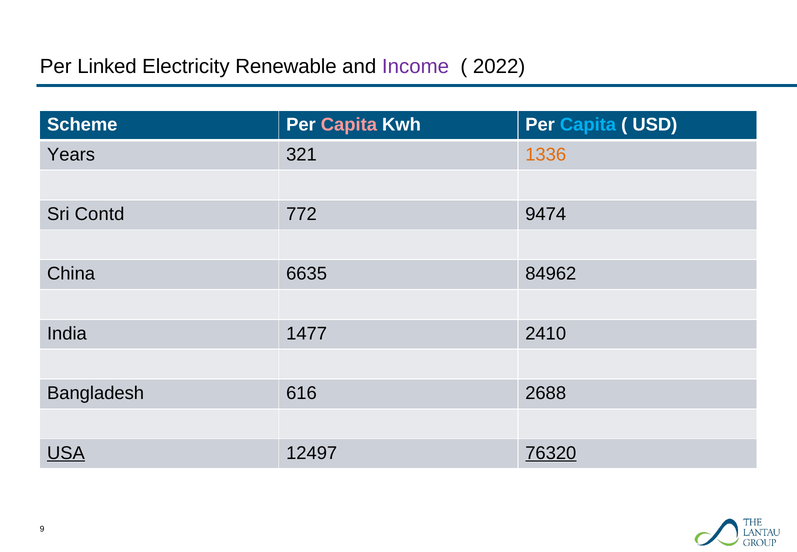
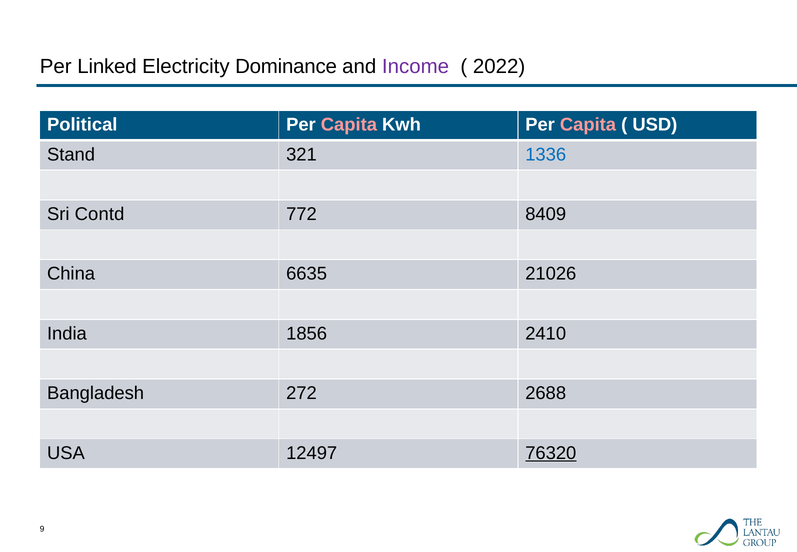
Renewable: Renewable -> Dominance (286, 67)
Scheme: Scheme -> Political (82, 125)
Capita colour: light blue -> pink (588, 125)
Years: Years -> Stand (71, 154)
1336 colour: orange -> blue (546, 154)
9474: 9474 -> 8409 (546, 214)
84962: 84962 -> 21026 (551, 274)
1477: 1477 -> 1856 (307, 333)
616: 616 -> 272 (301, 393)
USA underline: present -> none (66, 453)
